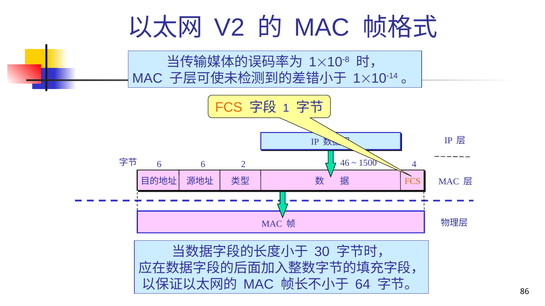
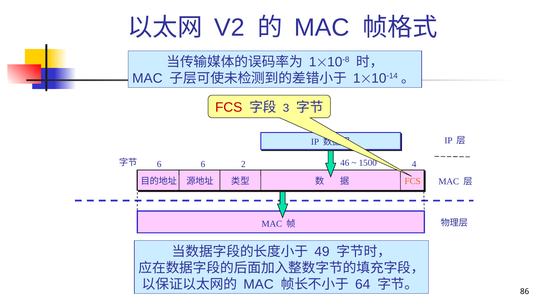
FCS colour: orange -> red (229, 108)
1: 1 -> 3 (286, 108)
30: 30 -> 49 (322, 252)
